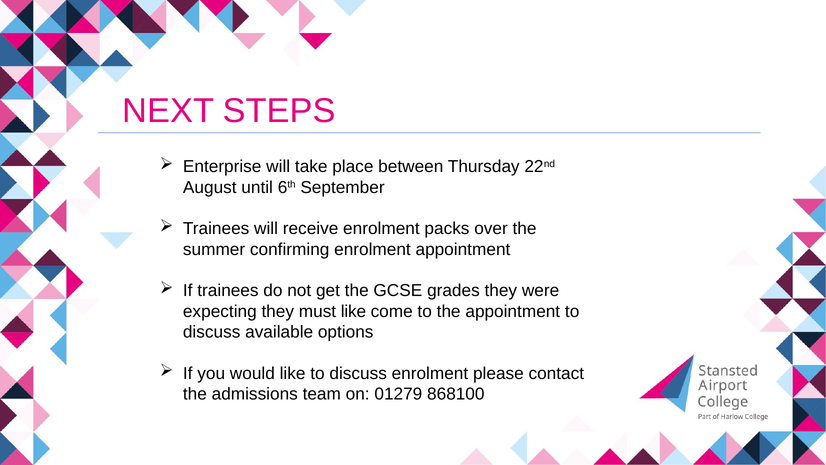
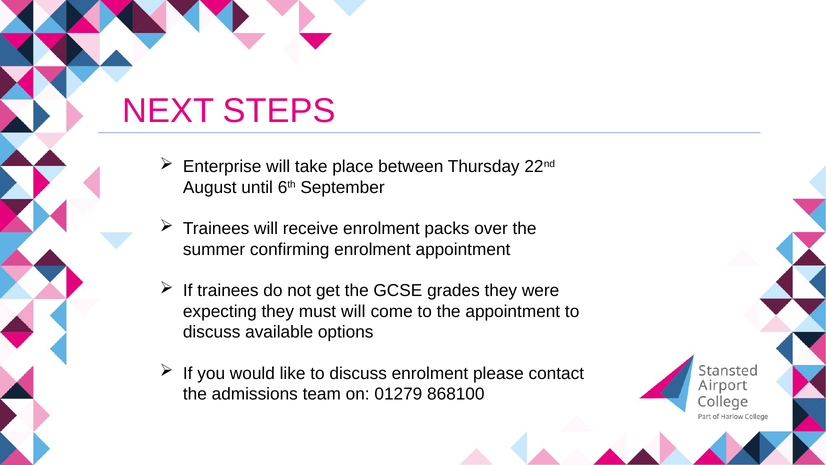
must like: like -> will (353, 311)
